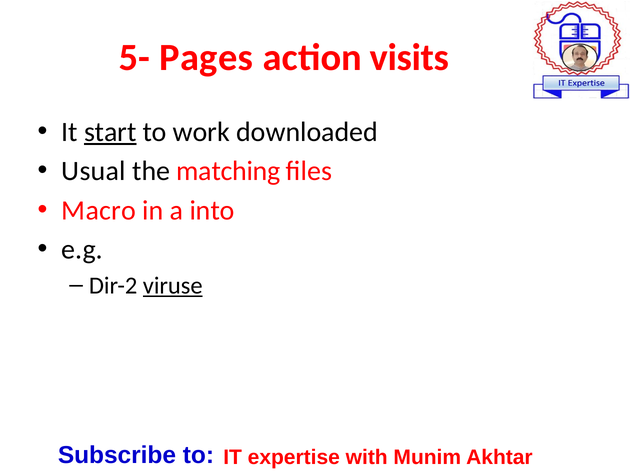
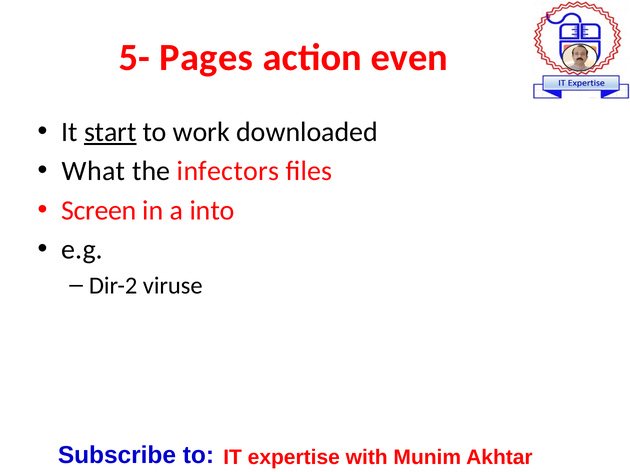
visits: visits -> even (409, 58)
Usual: Usual -> What (94, 171)
matching: matching -> infectors (228, 171)
Macro: Macro -> Screen (99, 211)
viruse underline: present -> none (173, 286)
